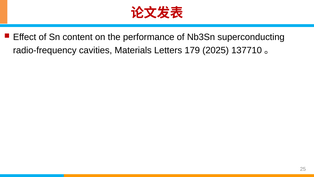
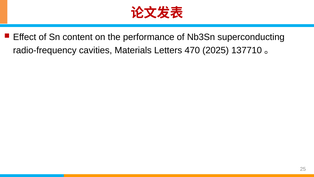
179: 179 -> 470 (192, 50)
